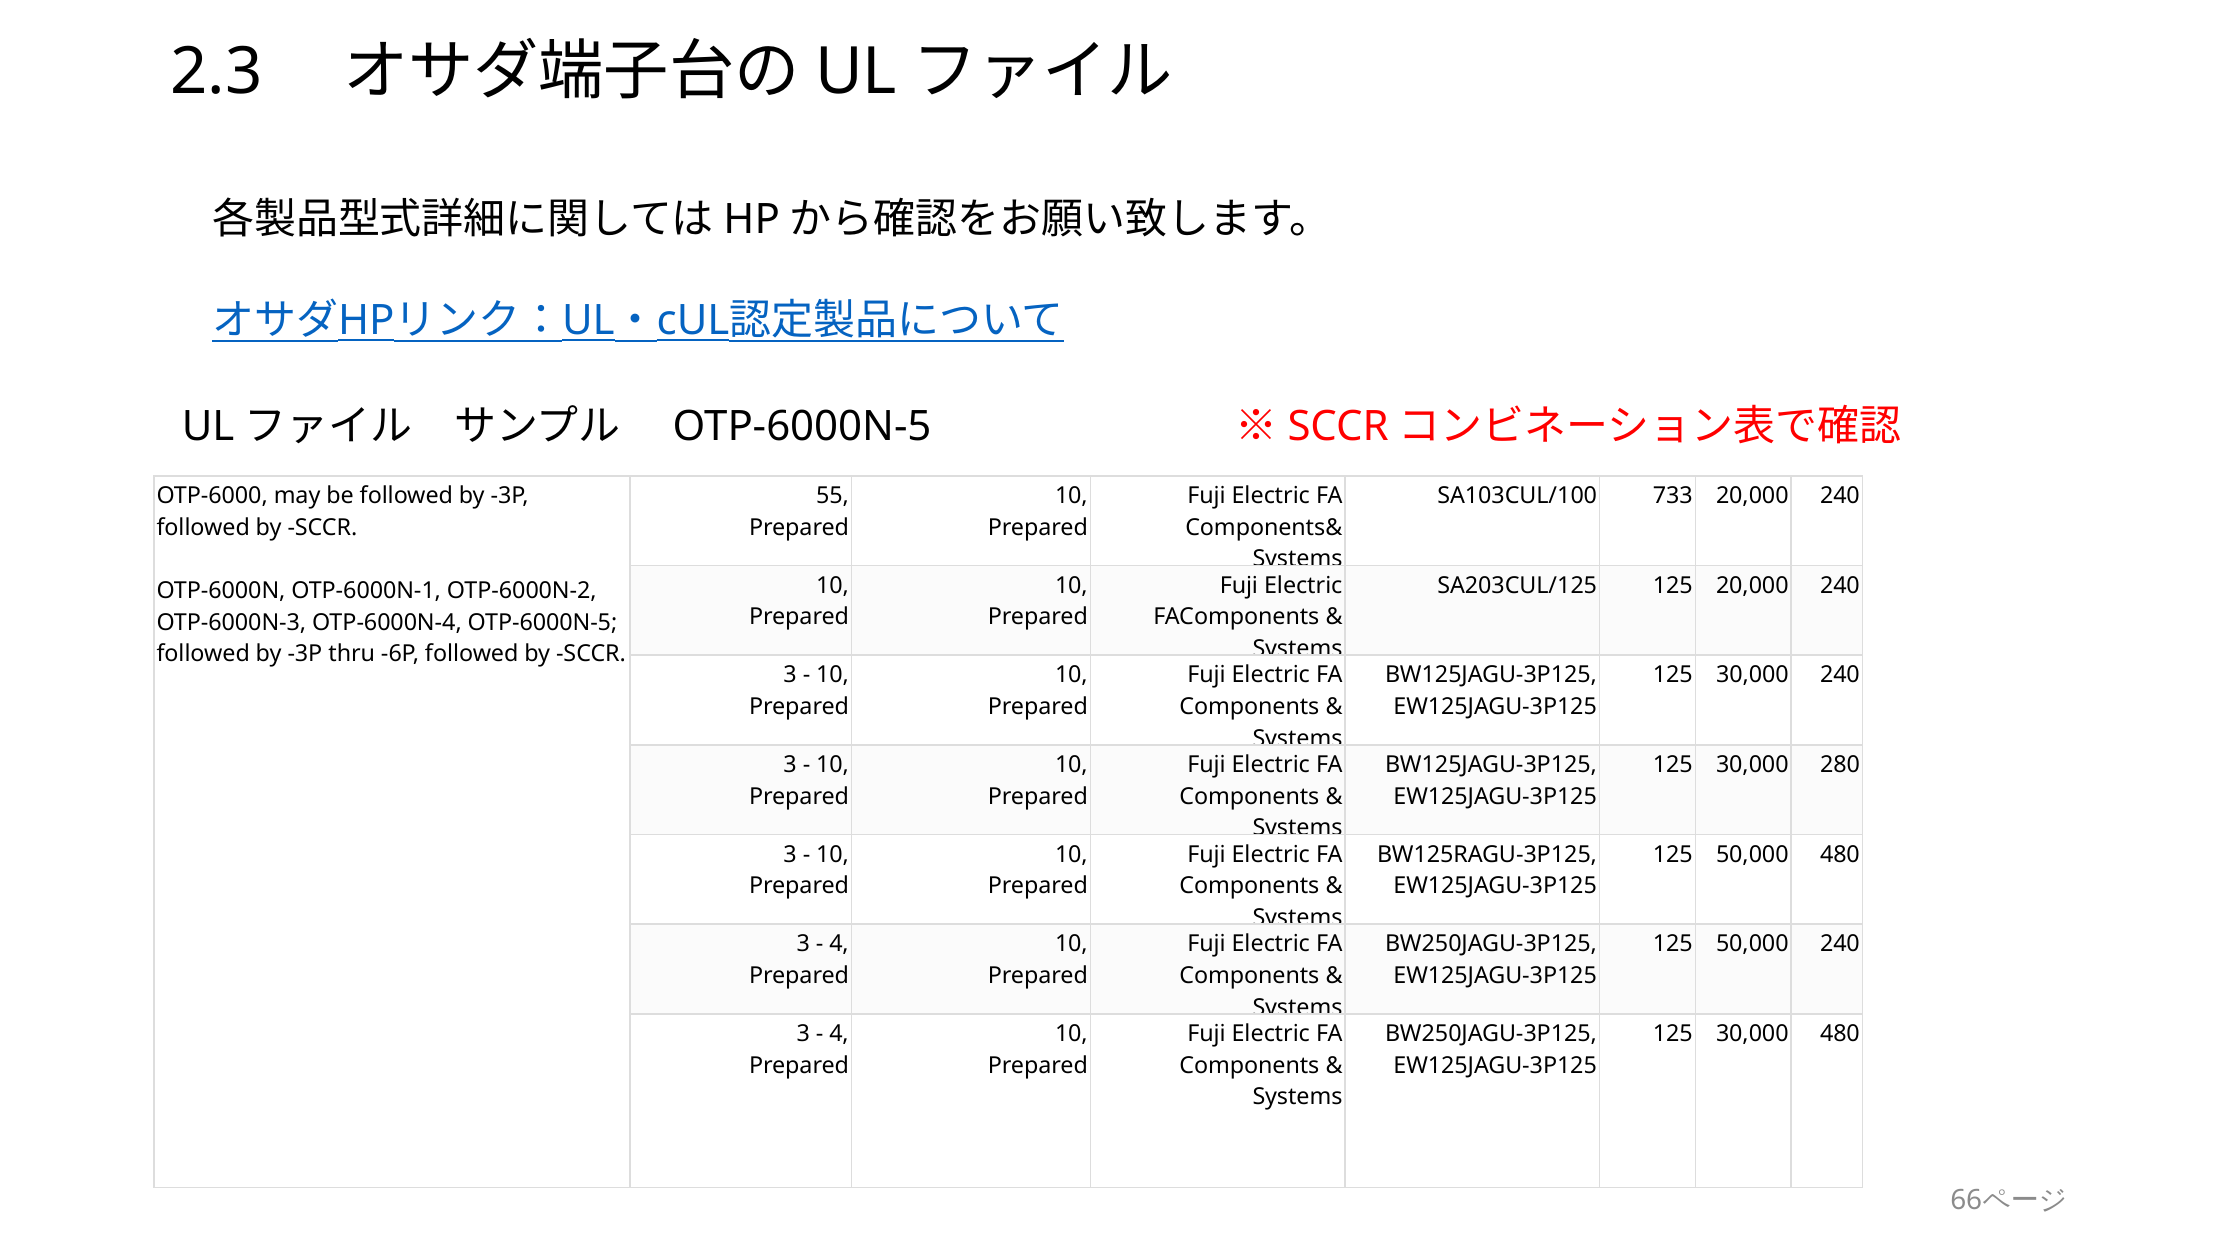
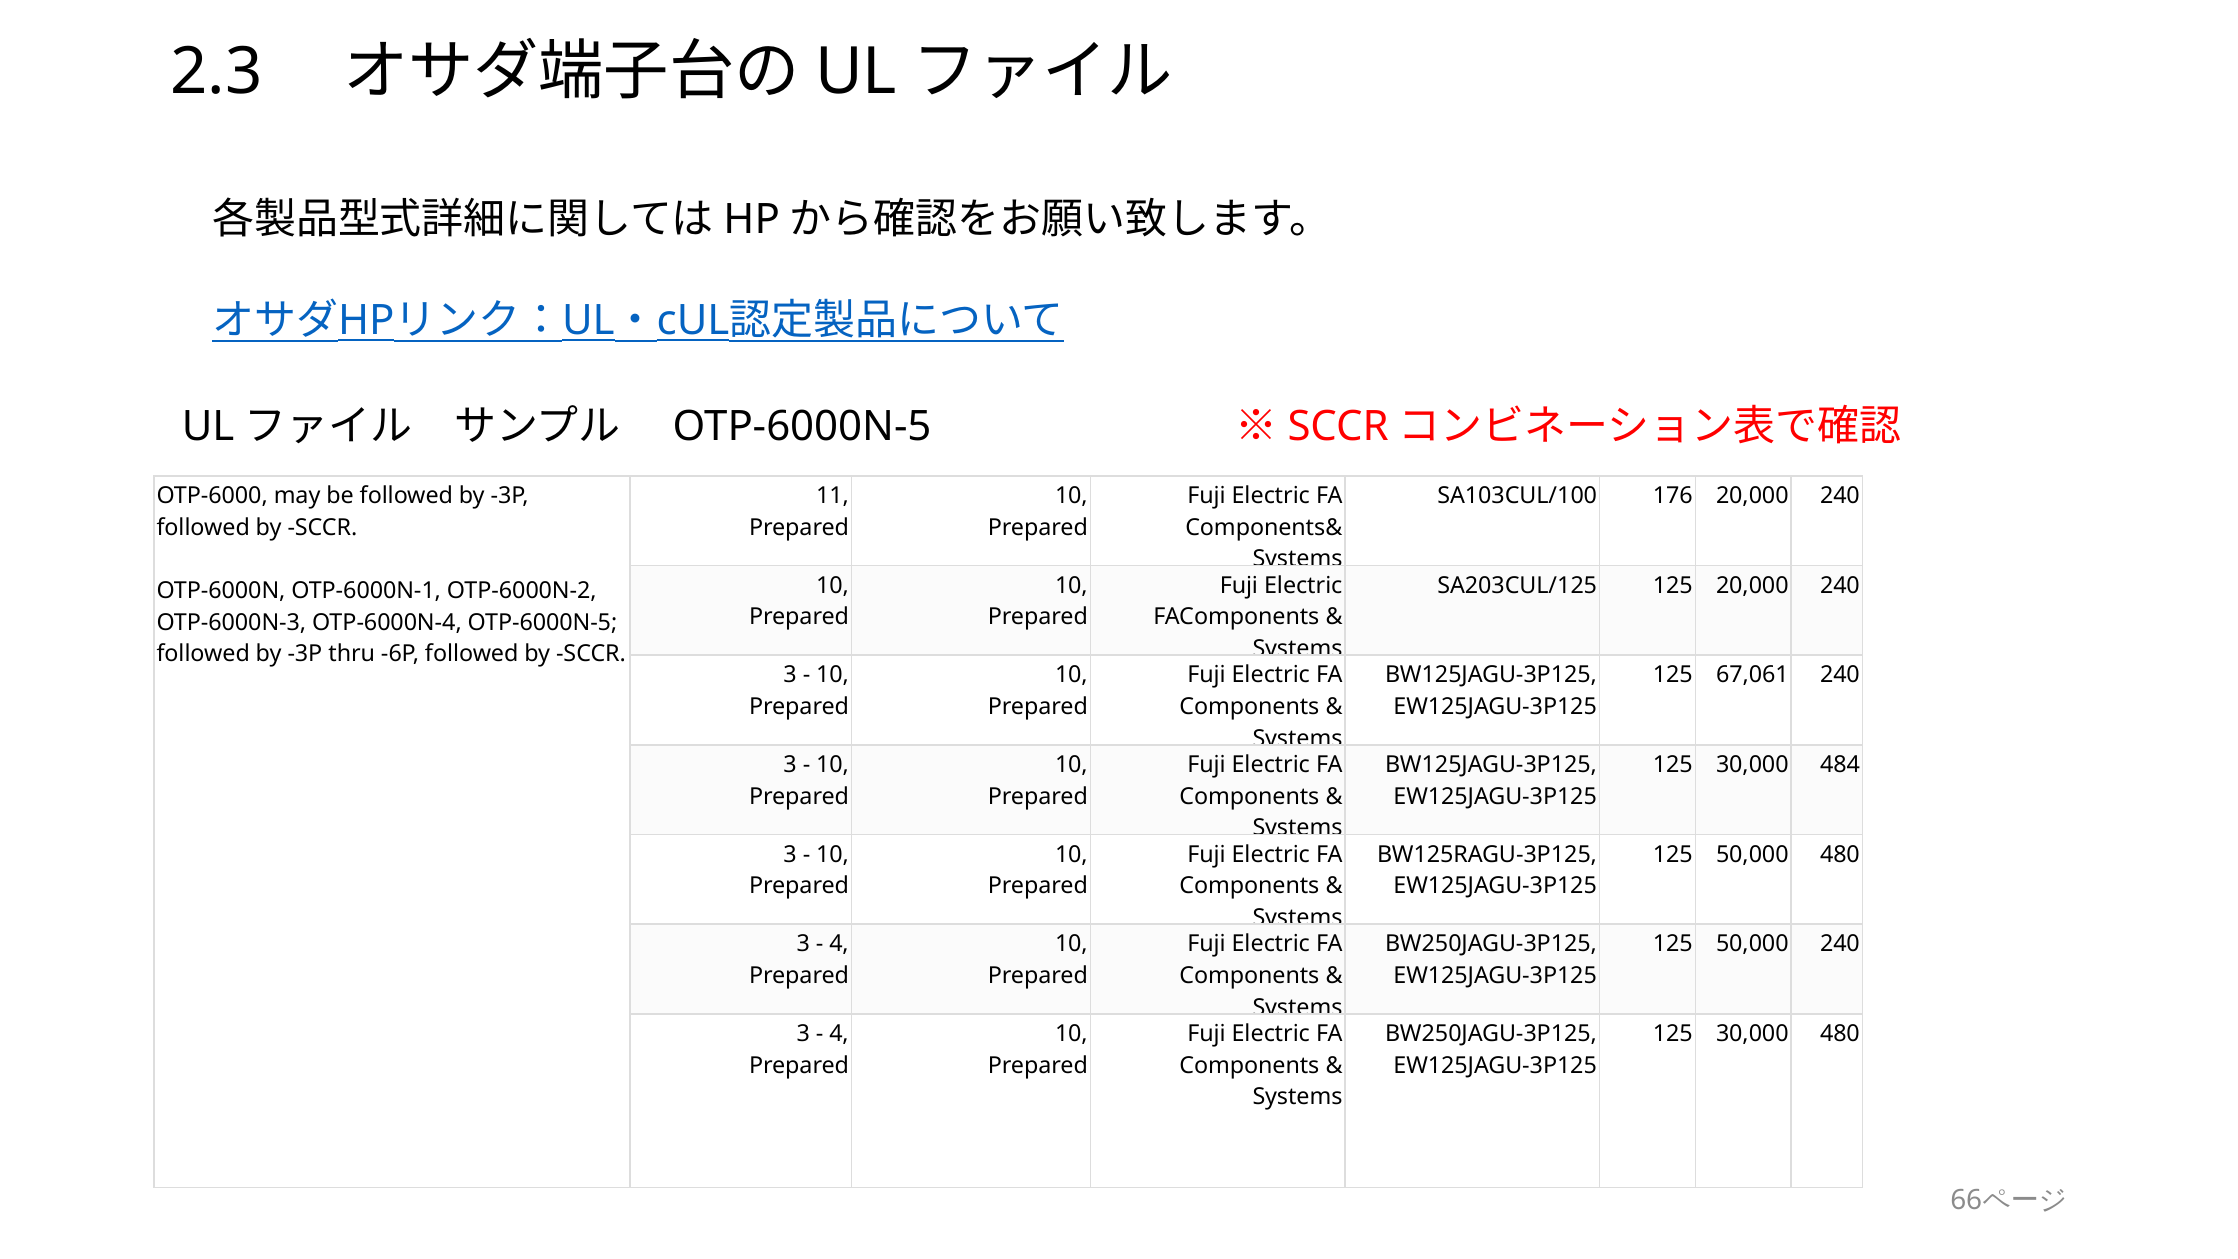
55: 55 -> 11 (833, 496)
733: 733 -> 176 (1673, 496)
30,000: 30,000 -> 67,061 (1752, 675)
280: 280 -> 484 (1840, 765)
